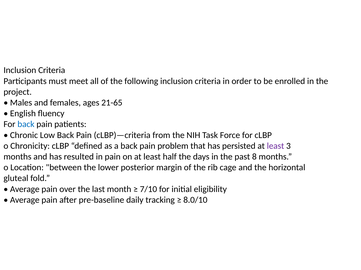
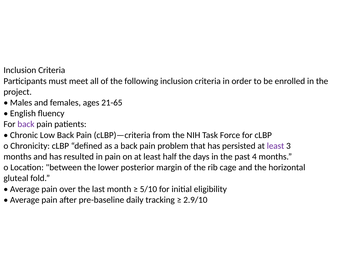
back colour: blue -> purple (26, 125)
8: 8 -> 4 (254, 157)
7/10: 7/10 -> 5/10 (148, 190)
8.0/10: 8.0/10 -> 2.9/10 (195, 200)
